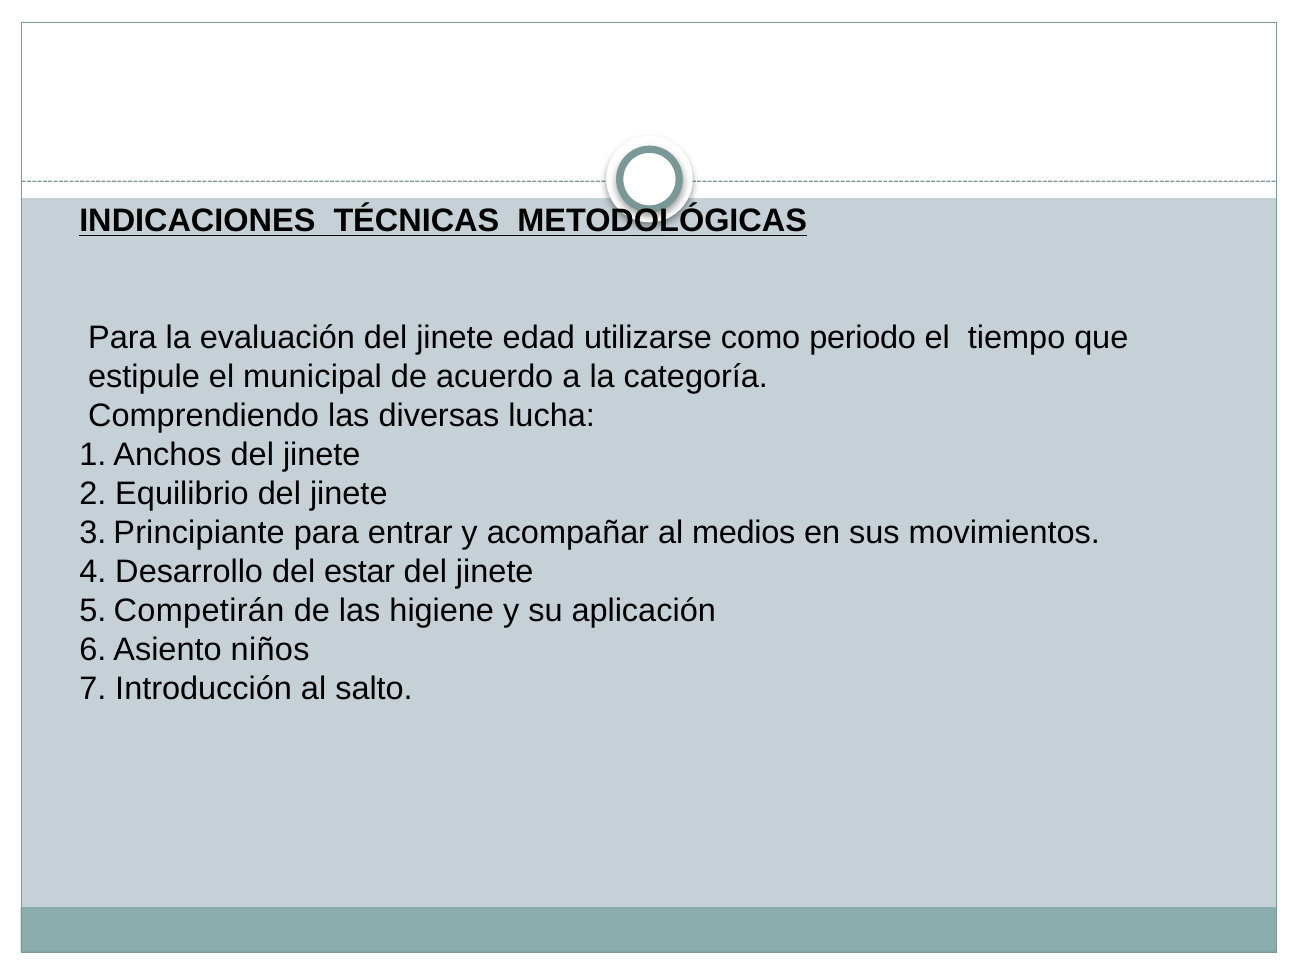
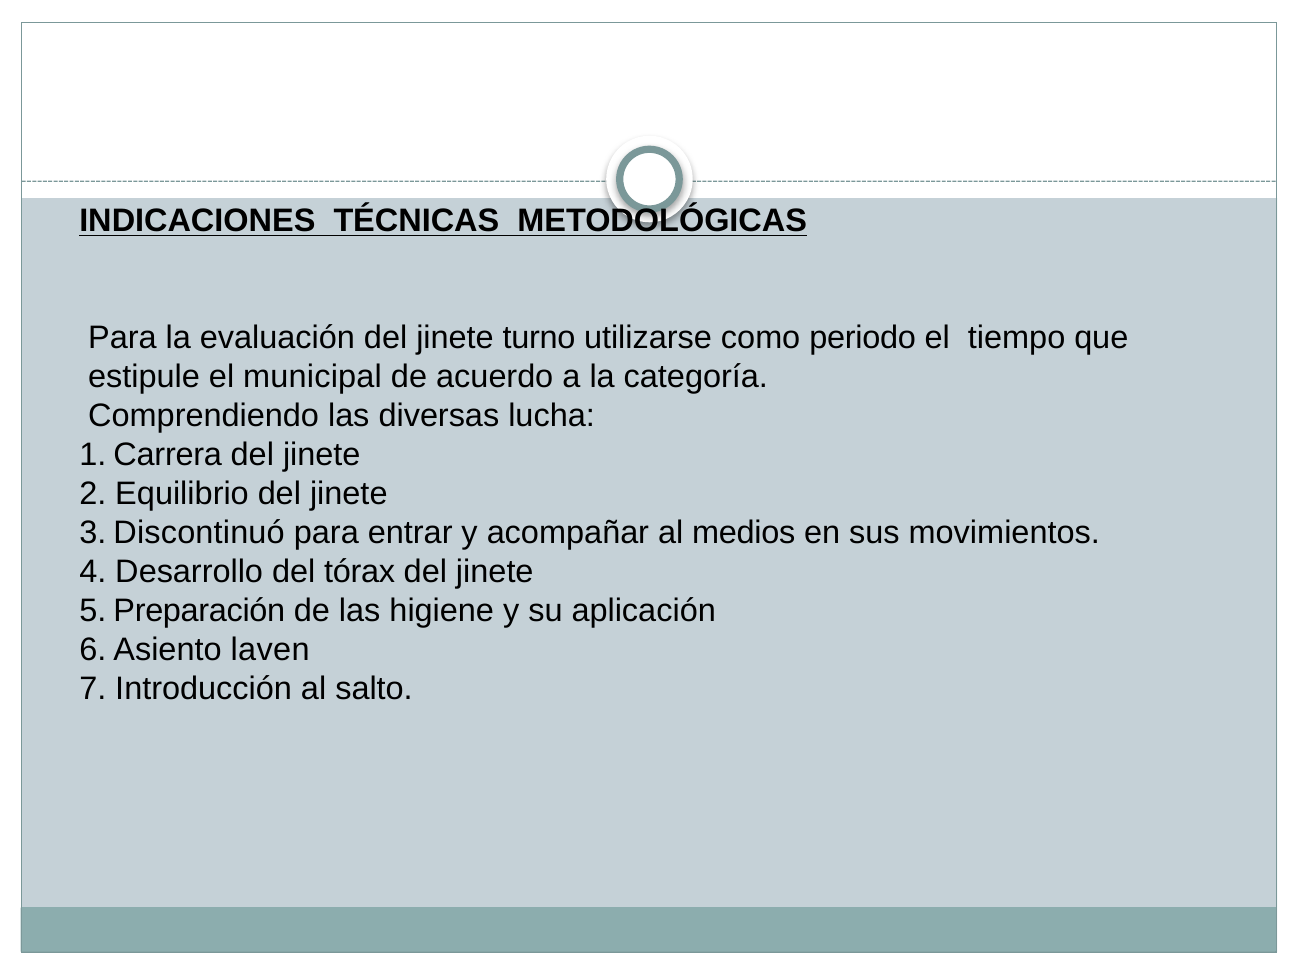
edad: edad -> turno (539, 338)
Anchos: Anchos -> Carrera (168, 455)
Principiante: Principiante -> Discontinuó (199, 533)
estar: estar -> tórax (360, 572)
Competirán: Competirán -> Preparación (199, 611)
niños: niños -> laven (270, 650)
